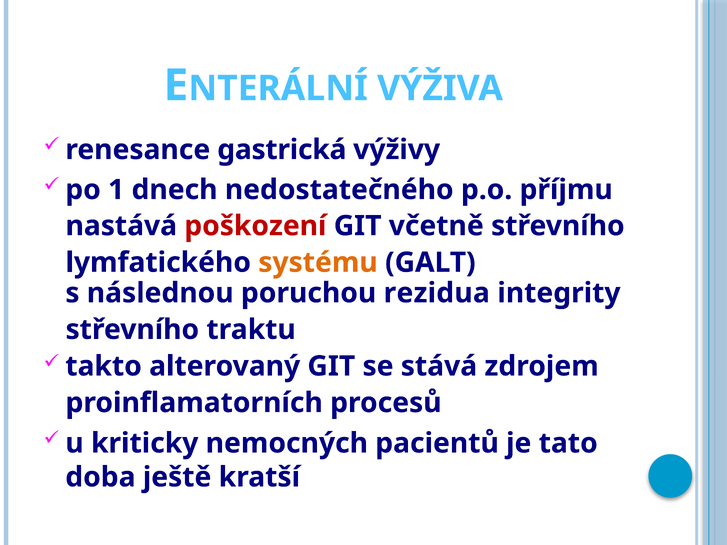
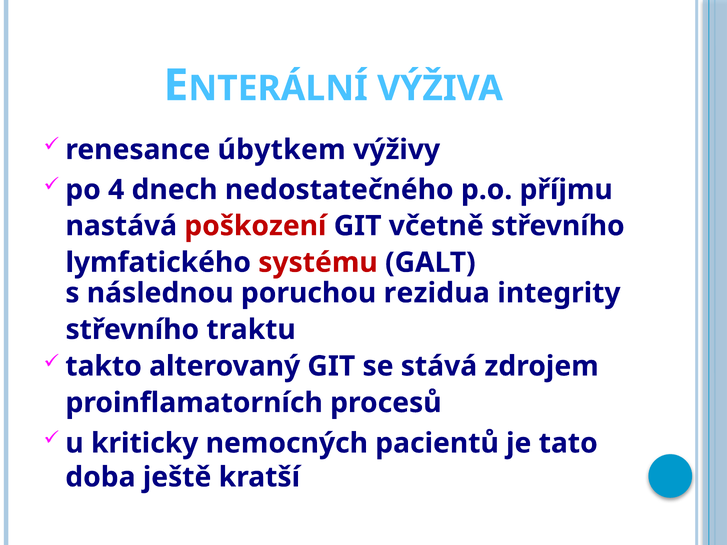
gastrická: gastrická -> úbytkem (282, 150)
1: 1 -> 4 (116, 190)
systému colour: orange -> red (318, 263)
